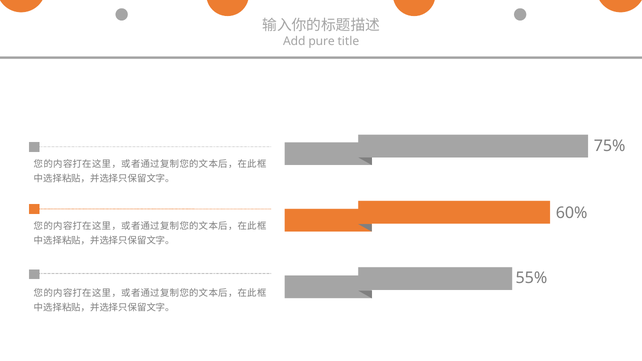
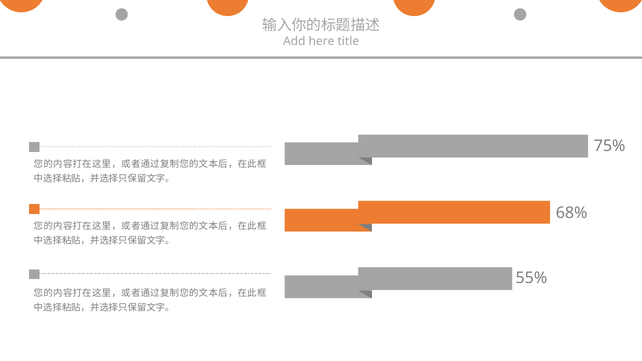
pure: pure -> here (322, 41)
60%: 60% -> 68% (572, 213)
